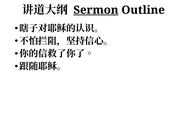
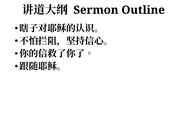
Sermon underline: present -> none (96, 10)
